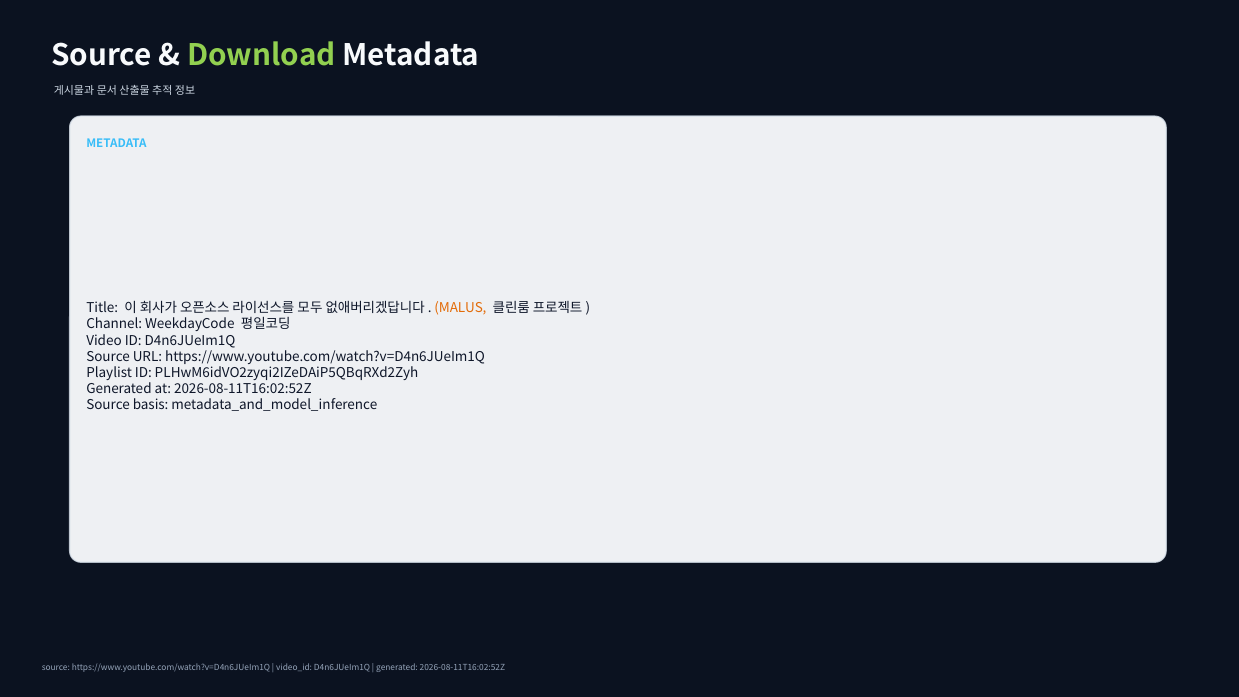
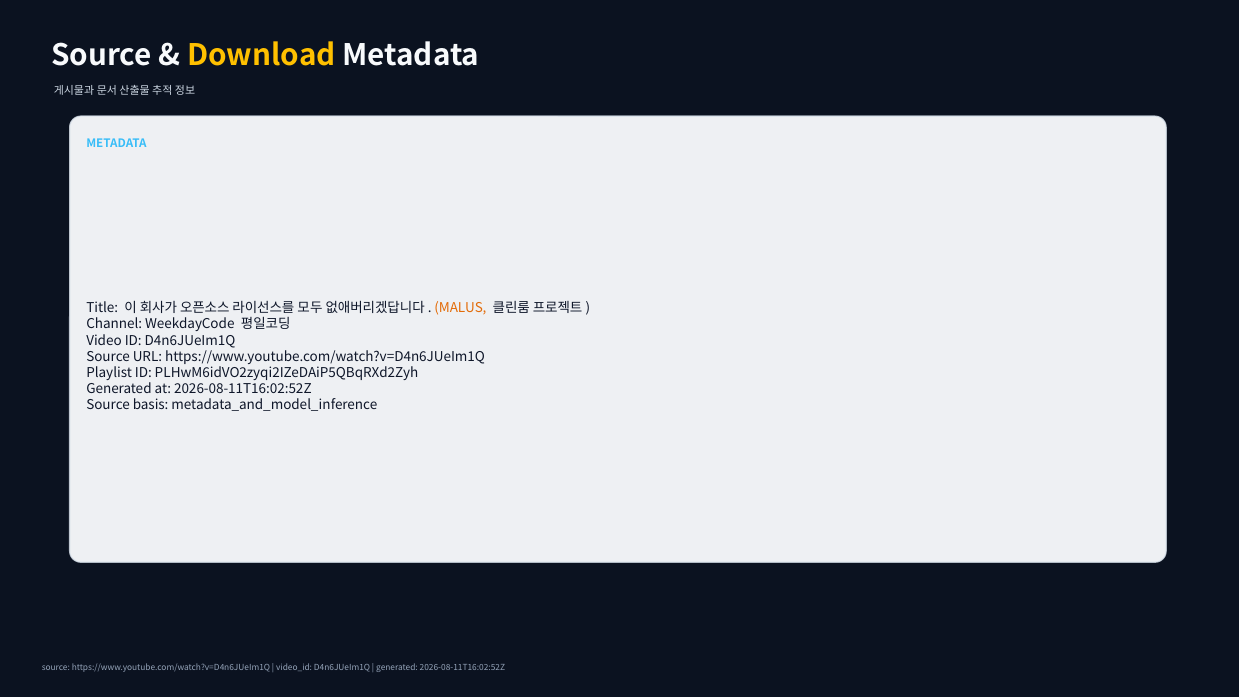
Download colour: light green -> yellow (261, 56)
